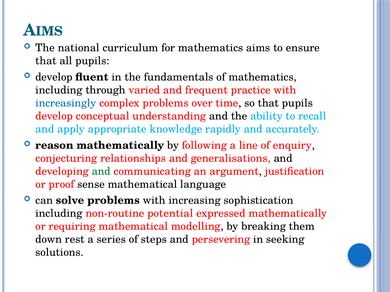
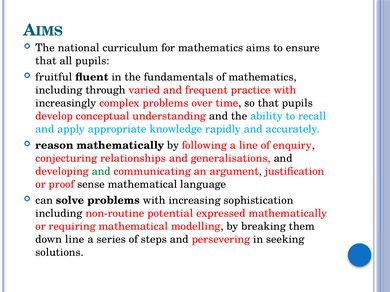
develop: develop -> fruitful (54, 77)
increasingly colour: blue -> black (66, 103)
down rest: rest -> line (75, 240)
